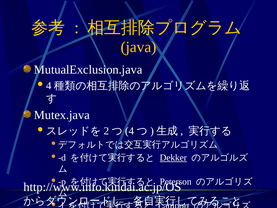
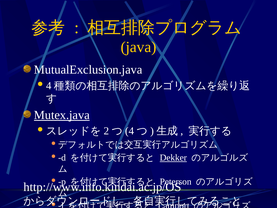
Mutex.java underline: none -> present (62, 115)
